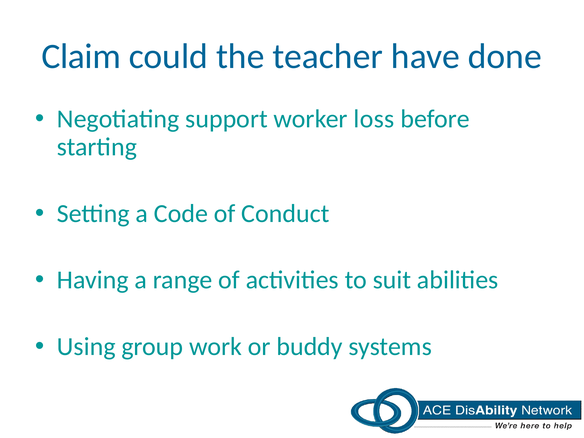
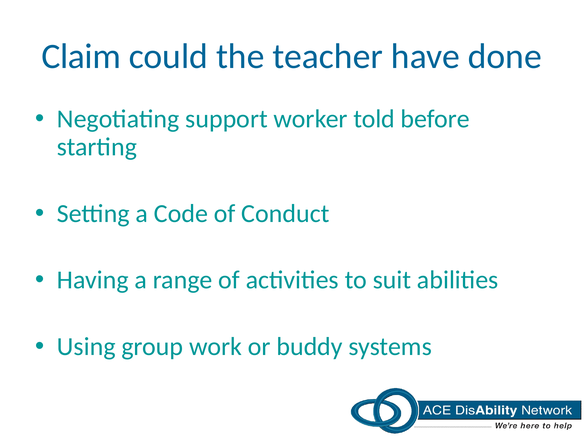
loss: loss -> told (374, 119)
